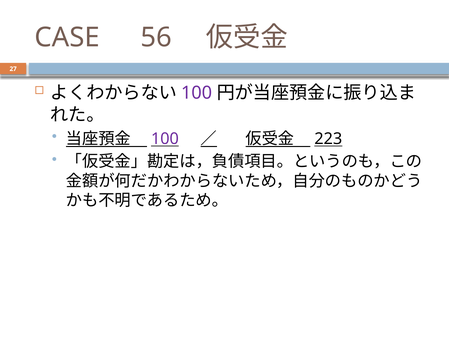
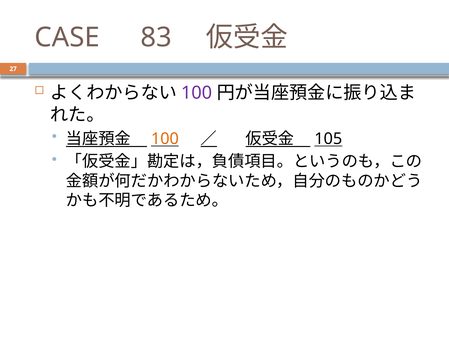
56: 56 -> 83 (156, 37)
100 colour: purple -> orange (165, 139)
223: 223 -> 105 (328, 139)
